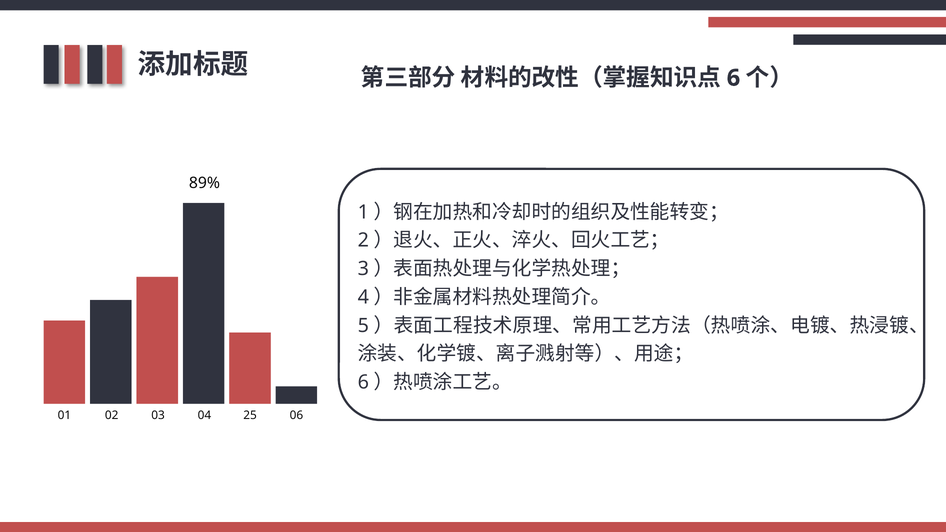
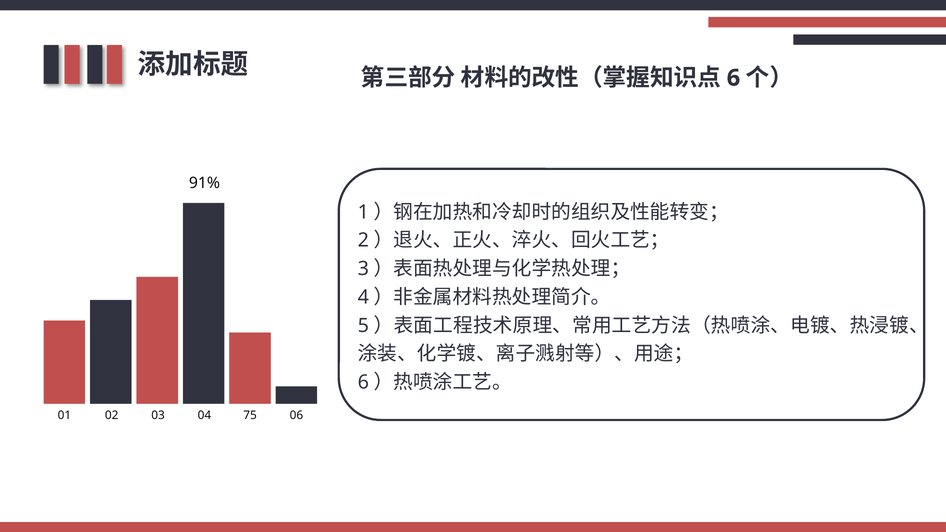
89%: 89% -> 91% (204, 183)
25: 25 -> 75 (250, 415)
